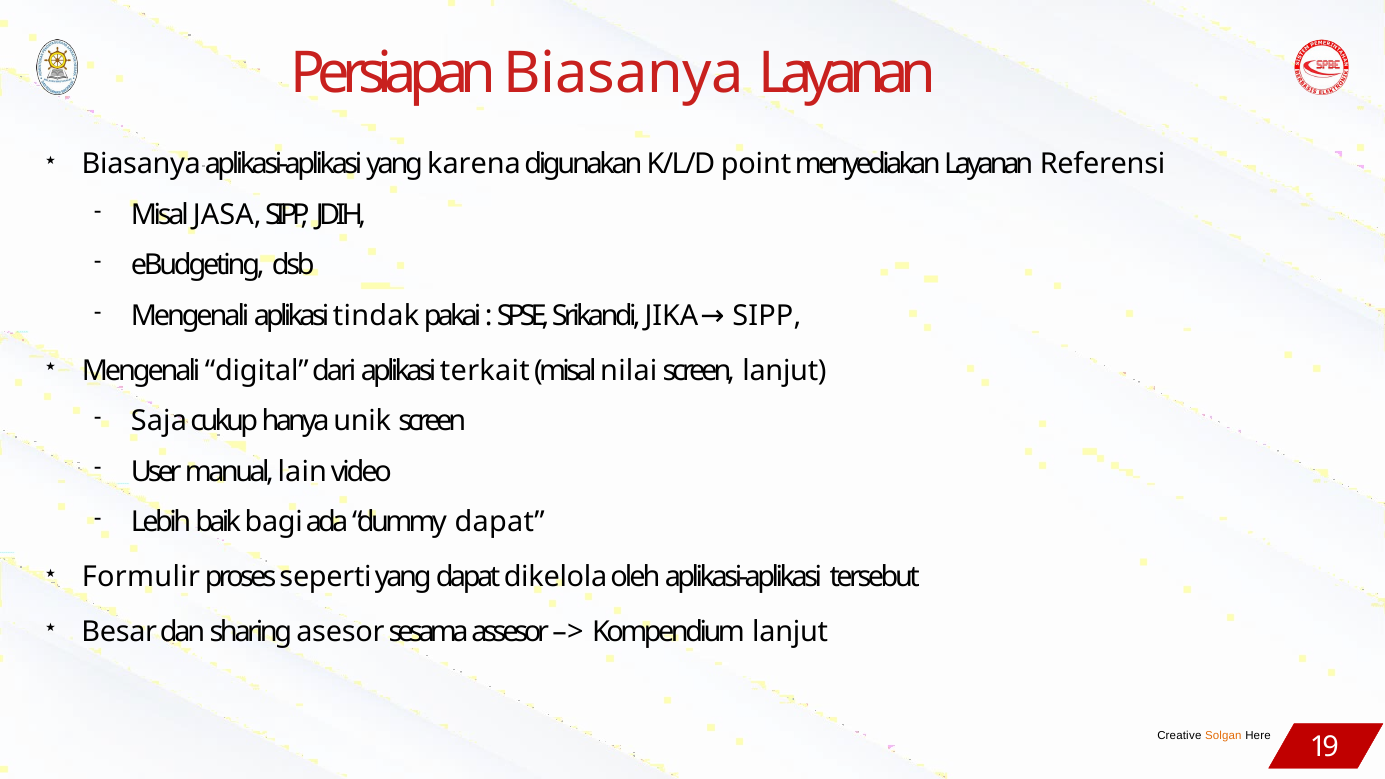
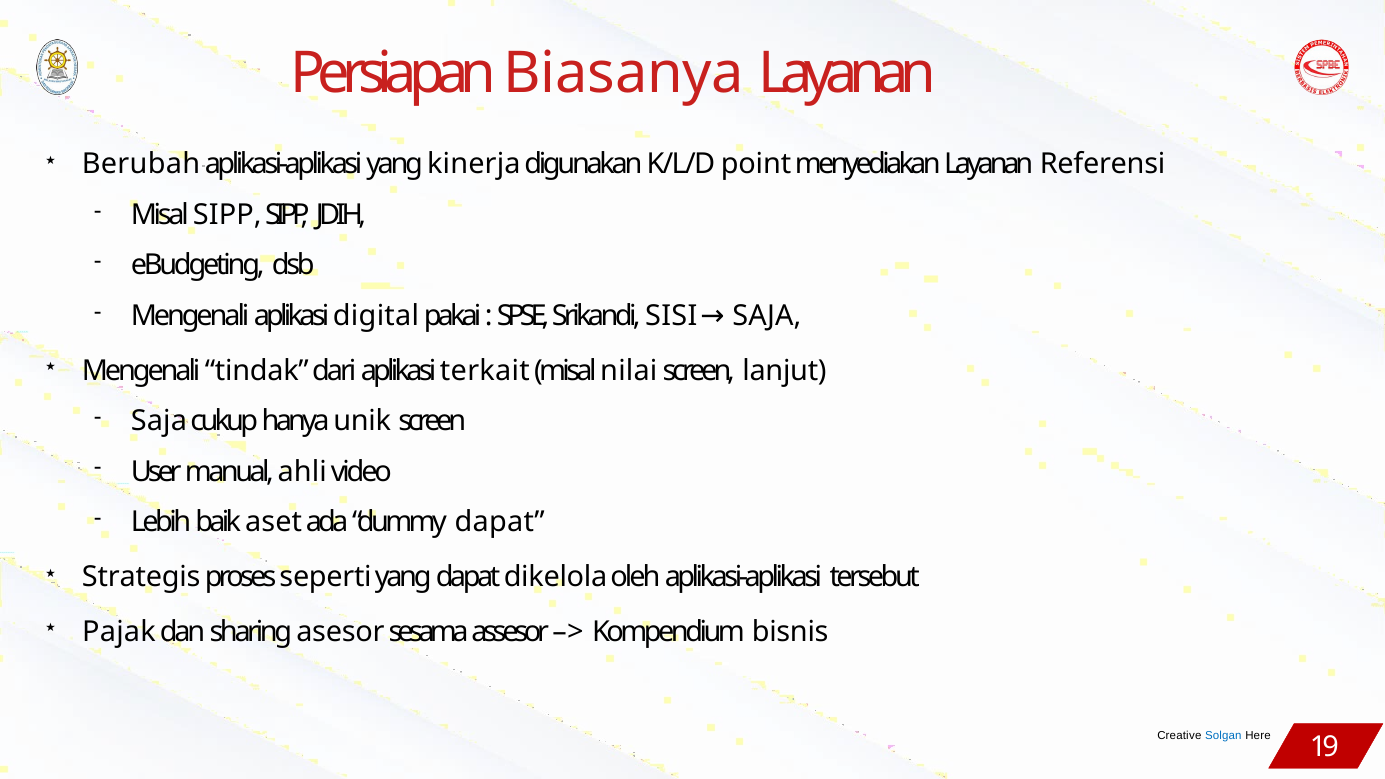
Biasanya: Biasanya -> Berubah (141, 164)
karena: karena -> kinerja (474, 164)
Misal JASA: JASA -> SIPP (227, 215)
tindak: tindak -> digital (376, 316)
JIKA: JIKA -> SISI (671, 316)
SIPP: SIPP -> SAJA (767, 316)
digital: digital -> tindak (257, 371)
lain: lain -> ahli (302, 472)
bagi: bagi -> aset (274, 522)
Formulir: Formulir -> Strategis (141, 577)
Besar: Besar -> Pajak (119, 632)
Kompendium lanjut: lanjut -> bisnis (790, 632)
Solgan colour: orange -> blue (1223, 735)
